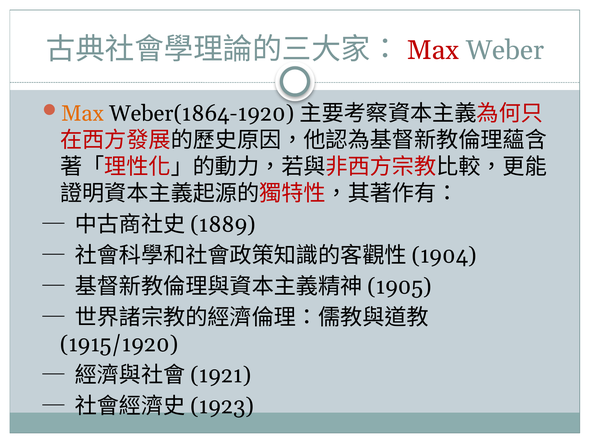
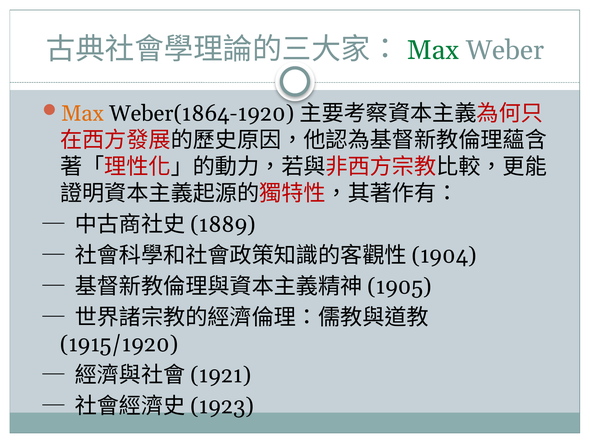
Max colour: red -> green (433, 50)
